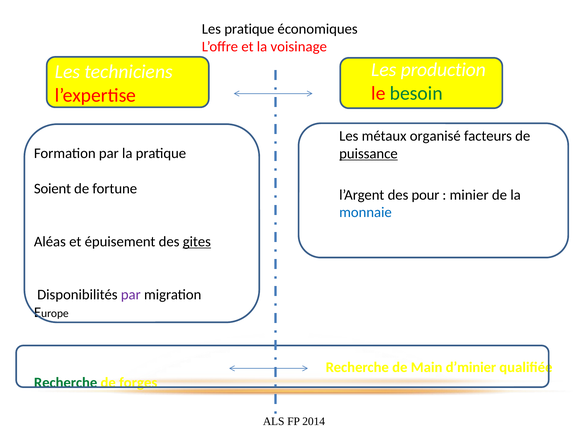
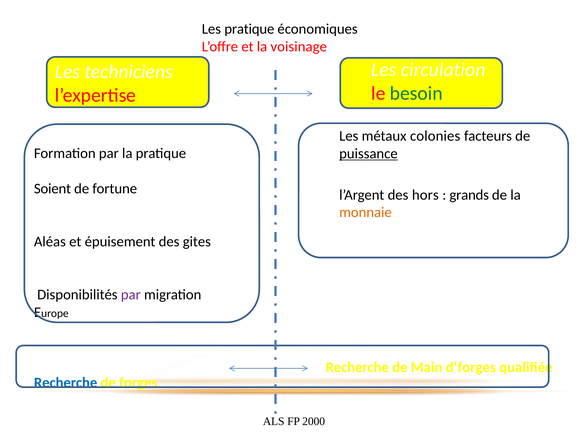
production: production -> circulation (443, 70)
organisé: organisé -> colonies (435, 136)
pour: pour -> hors (425, 195)
minier: minier -> grands (469, 195)
monnaie colour: blue -> orange (365, 212)
gites underline: present -> none (197, 242)
d’minier: d’minier -> d’forges (471, 367)
Recherche colour: green -> blue (66, 383)
2014: 2014 -> 2000 (314, 421)
